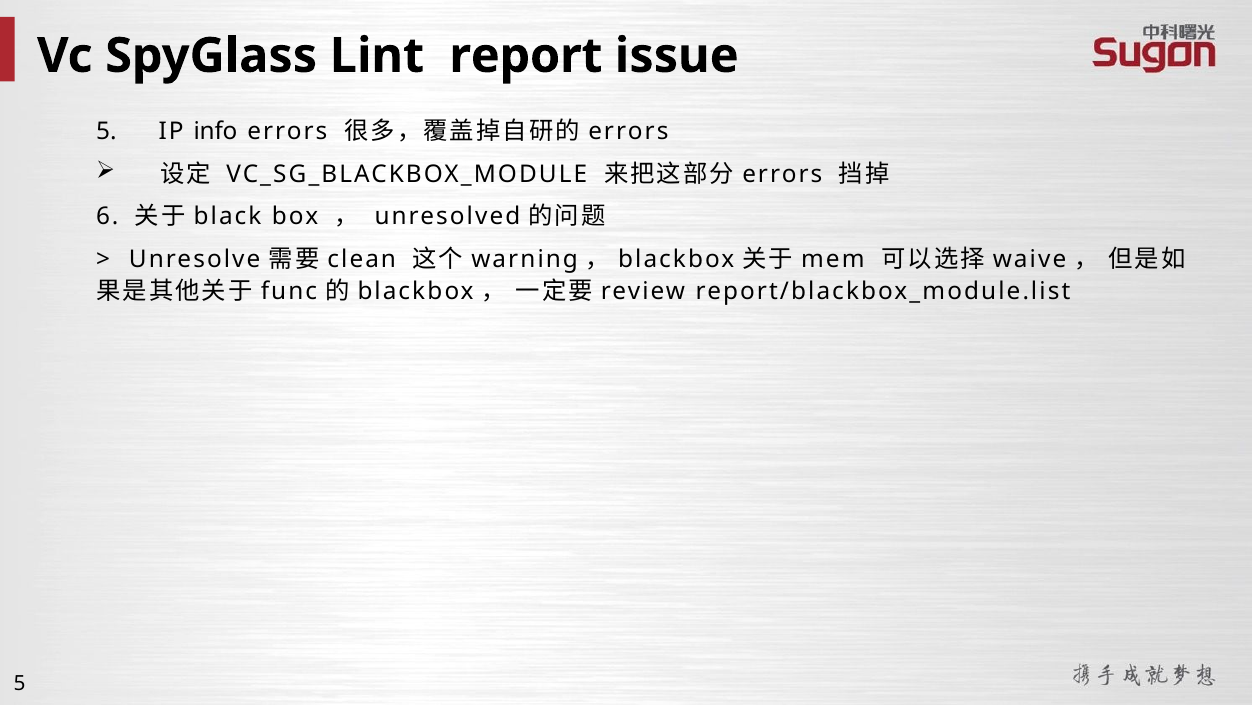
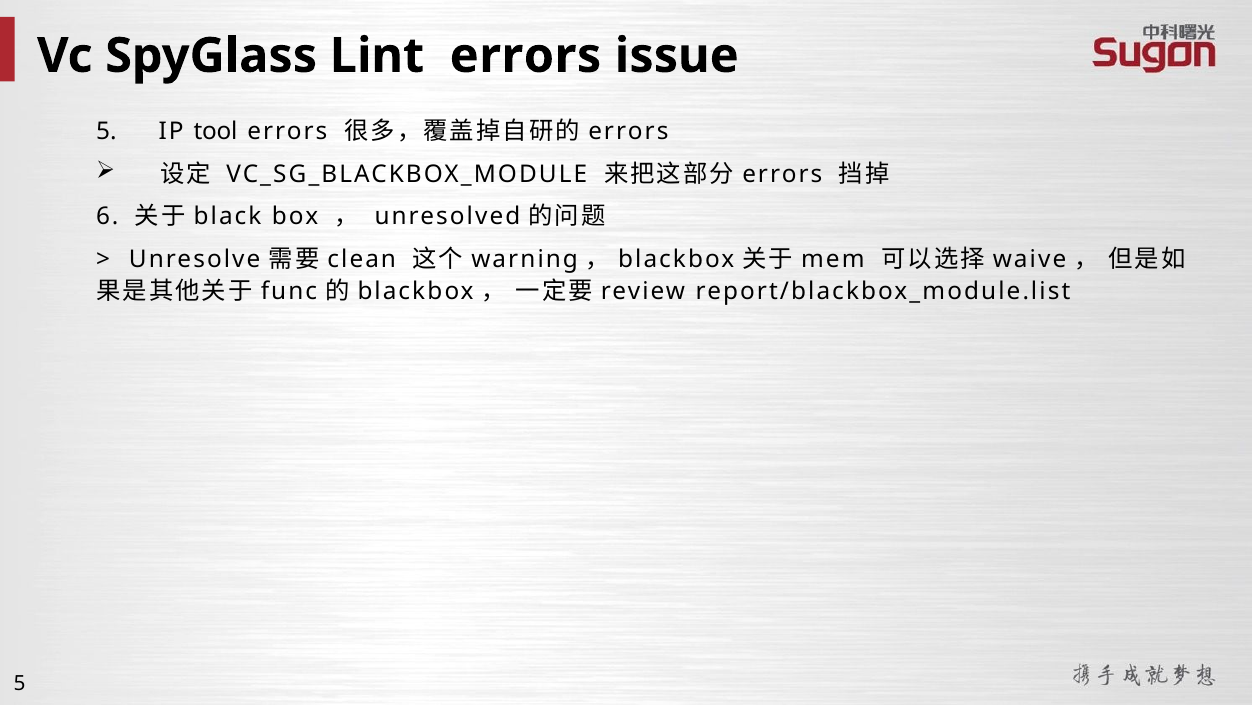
Lint report: report -> errors (525, 56)
info: info -> tool (216, 131)
